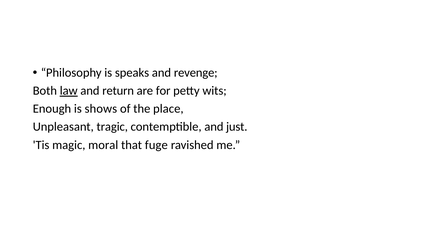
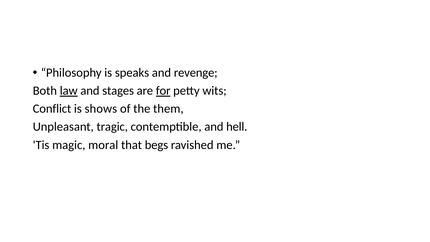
return: return -> stages (118, 91)
for underline: none -> present (163, 91)
Enough: Enough -> Conflict (52, 109)
place: place -> them (168, 109)
just: just -> hell (237, 127)
fuge: fuge -> begs (156, 145)
